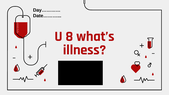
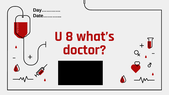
illness: illness -> doctor (85, 50)
